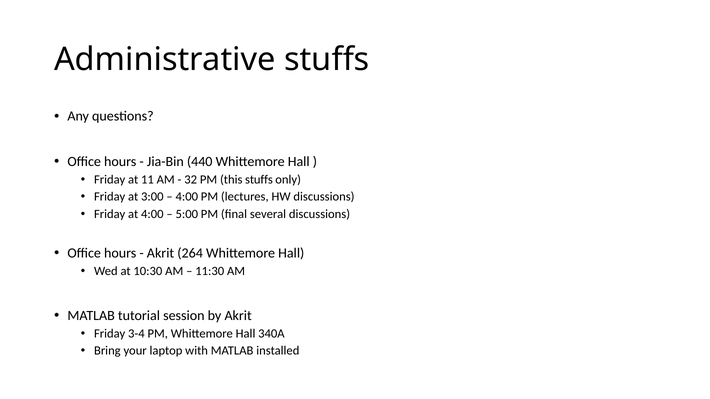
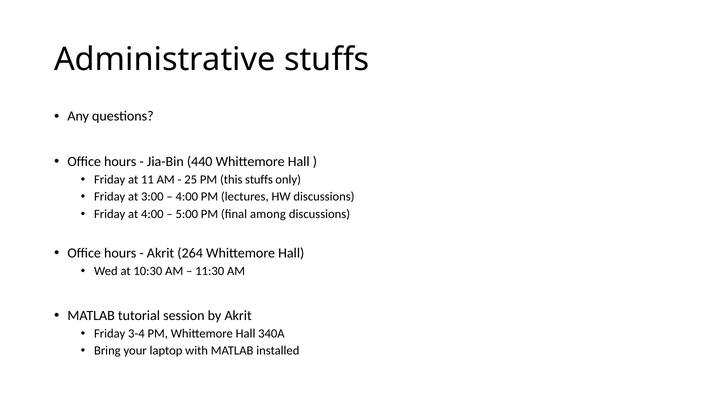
32: 32 -> 25 (191, 180)
several: several -> among (268, 214)
